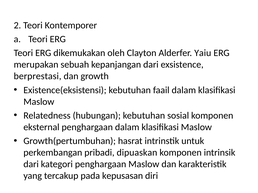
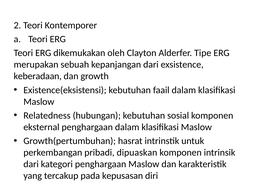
Yaiu: Yaiu -> Tipe (203, 53)
berprestasi: berprestasi -> keberadaan (38, 76)
